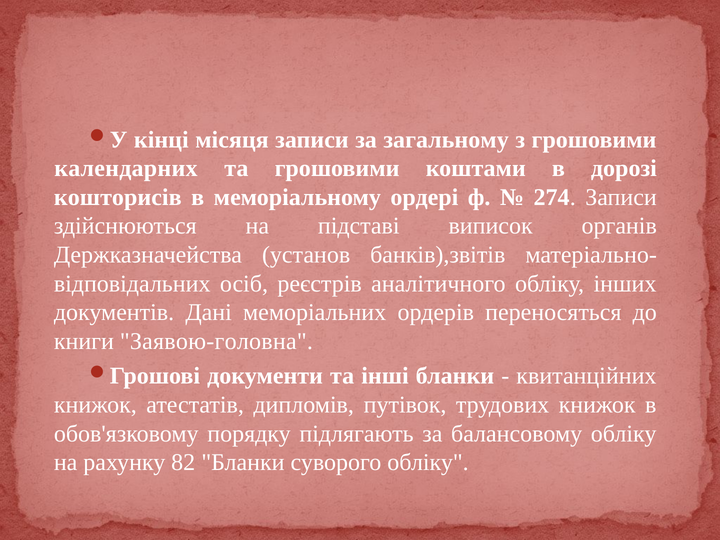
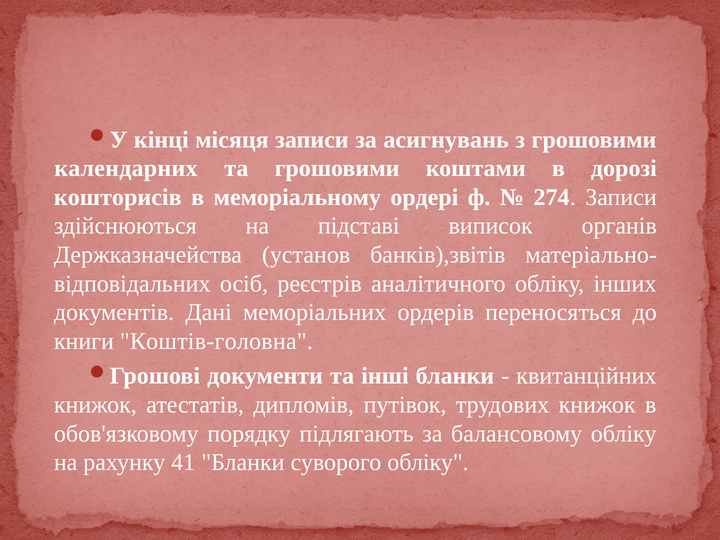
загальному: загальному -> асигнувань (446, 140)
Заявою-головна: Заявою-головна -> Коштів-головна (216, 341)
82: 82 -> 41 (183, 462)
